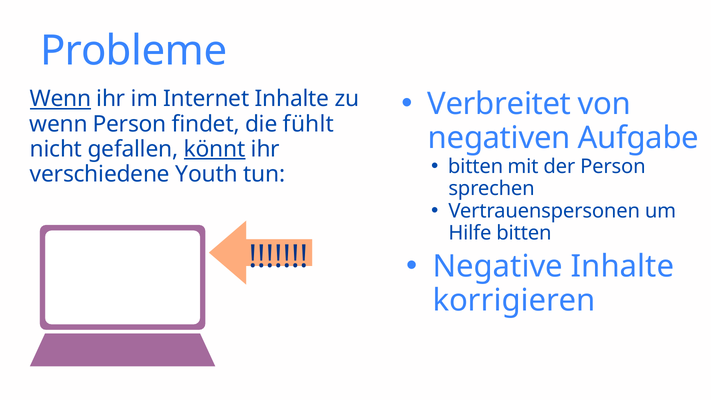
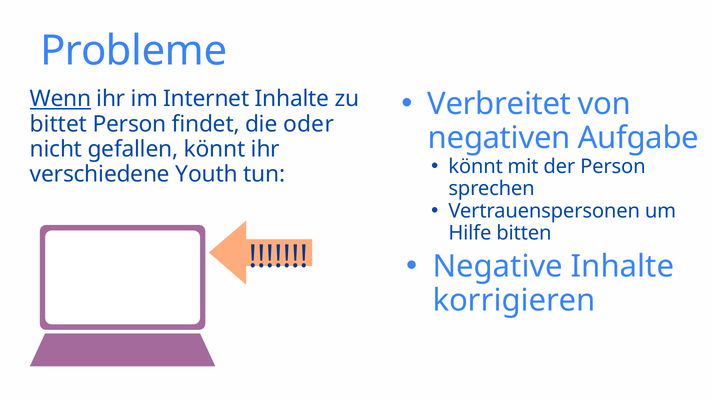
wenn: wenn -> bittet (59, 124)
fühlt: fühlt -> oder (309, 124)
könnt underline: present -> none (215, 149)
bitten: bitten -> könnt (476, 166)
